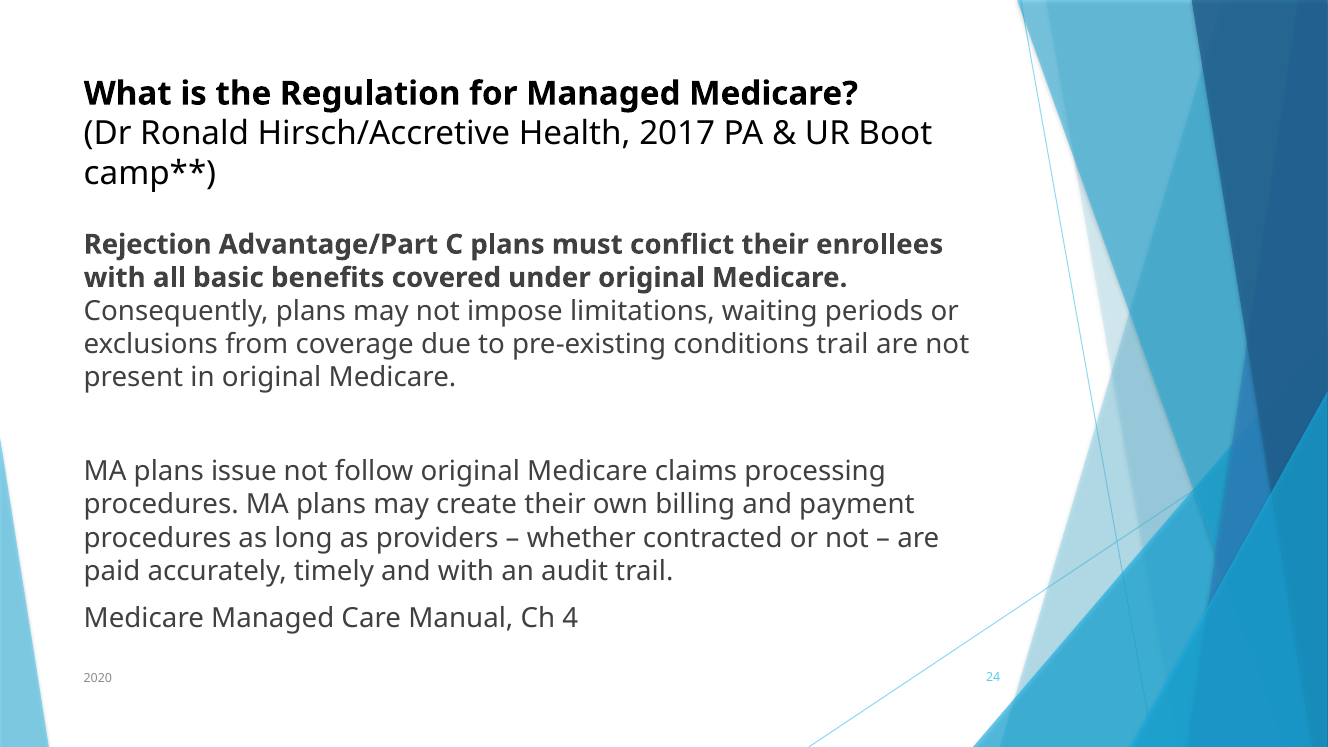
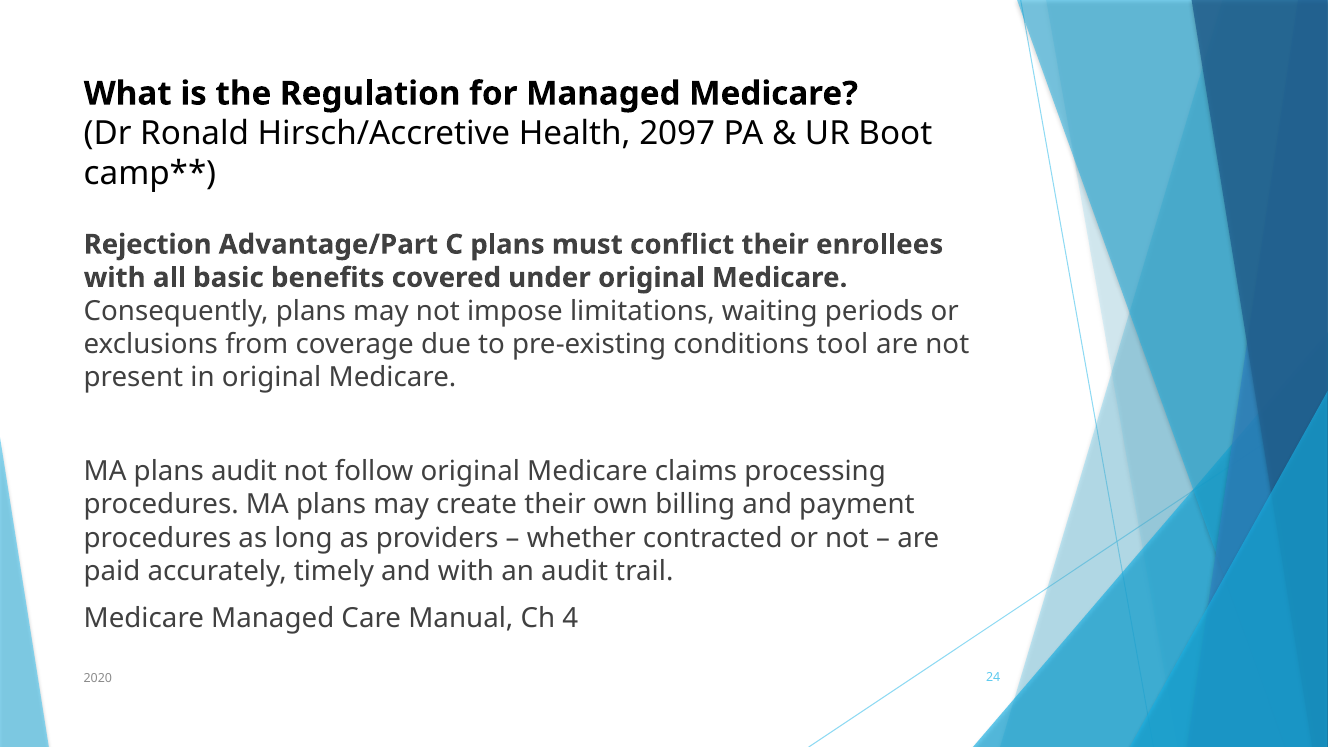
2017: 2017 -> 2097 (677, 133)
conditions trail: trail -> tool (842, 344)
plans issue: issue -> audit (244, 471)
